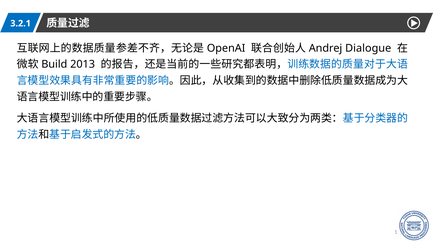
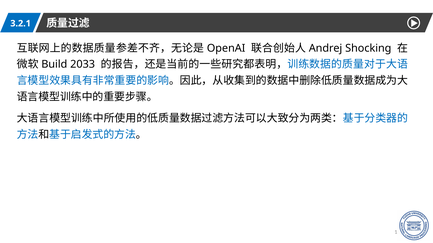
Dialogue: Dialogue -> Shocking (368, 48)
2013: 2013 -> 2033 (83, 65)
